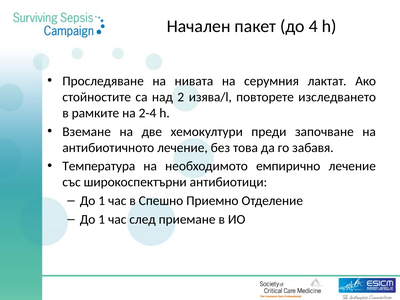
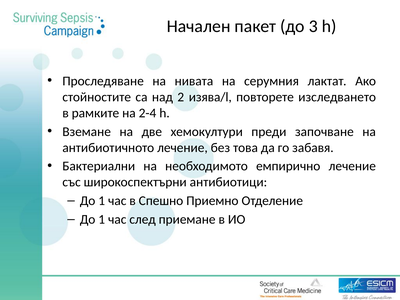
4: 4 -> 3 (313, 26)
Температура: Температура -> Бактериални (99, 166)
